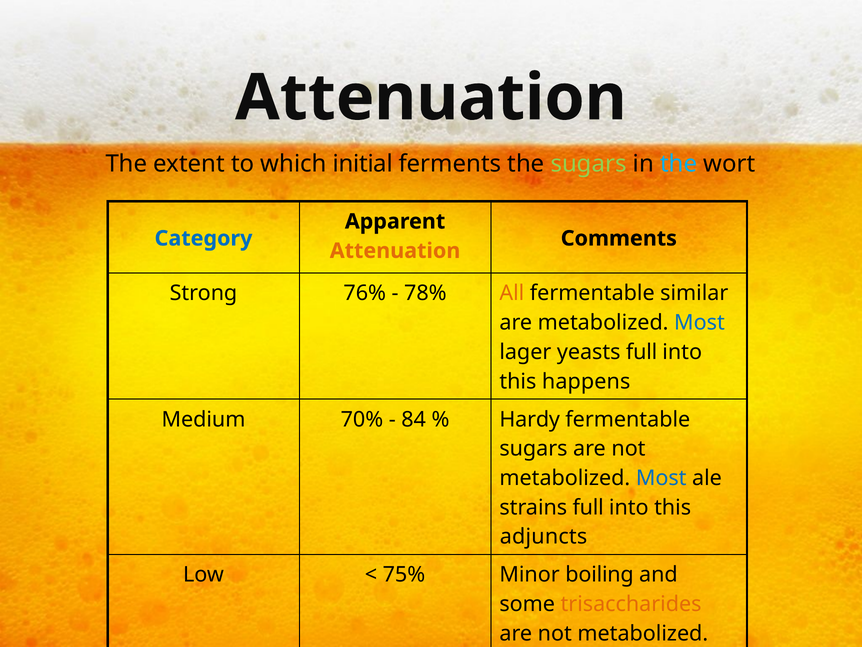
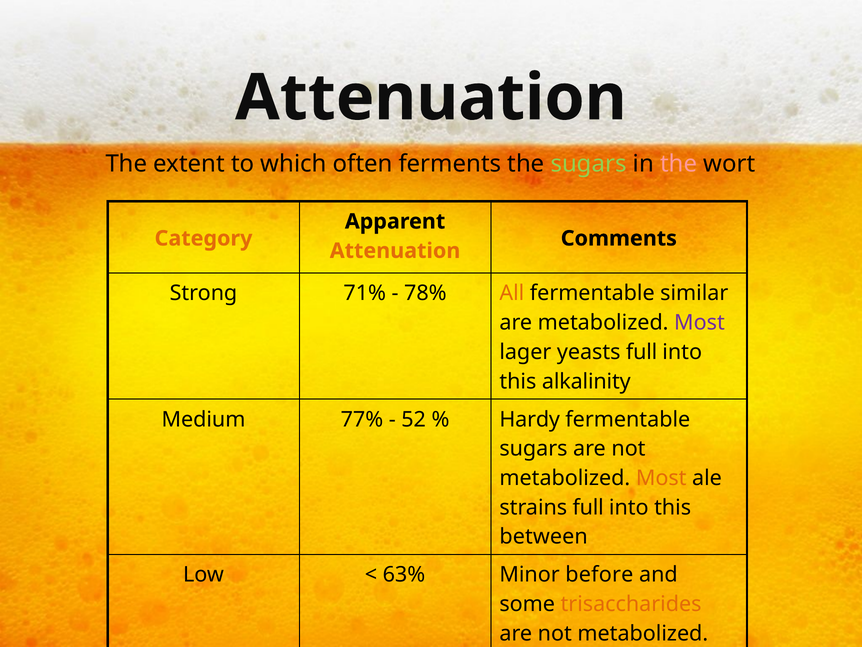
initial: initial -> often (363, 164)
the colour: light blue -> pink (679, 164)
Category colour: blue -> orange (203, 238)
76%: 76% -> 71% (365, 293)
Most colour: blue -> purple (699, 322)
happens: happens -> alkalinity (586, 381)
70%: 70% -> 77% (362, 419)
84: 84 -> 52 (414, 419)
Most colour: blue -> orange (661, 478)
adjuncts: adjuncts -> between (544, 536)
75%: 75% -> 63% (404, 574)
boiling: boiling -> before (599, 574)
